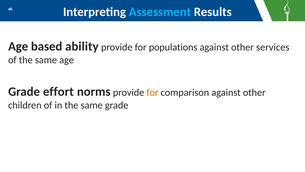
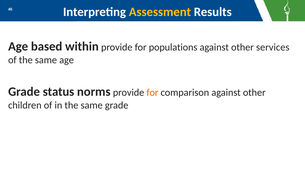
Assessment colour: light blue -> yellow (160, 12)
ability: ability -> within (82, 46)
effort: effort -> status (58, 91)
